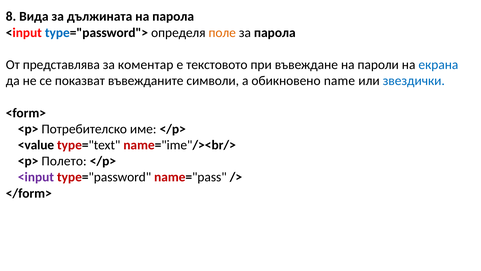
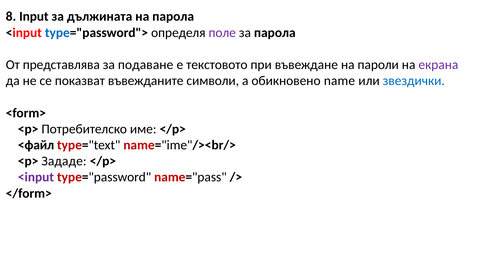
Вида: Вида -> Input (34, 17)
поле colour: orange -> purple (222, 33)
коментар: коментар -> подаване (146, 65)
екрана colour: blue -> purple (438, 65)
<value: <value -> <файл (36, 145)
Полето: Полето -> Зададе (64, 161)
